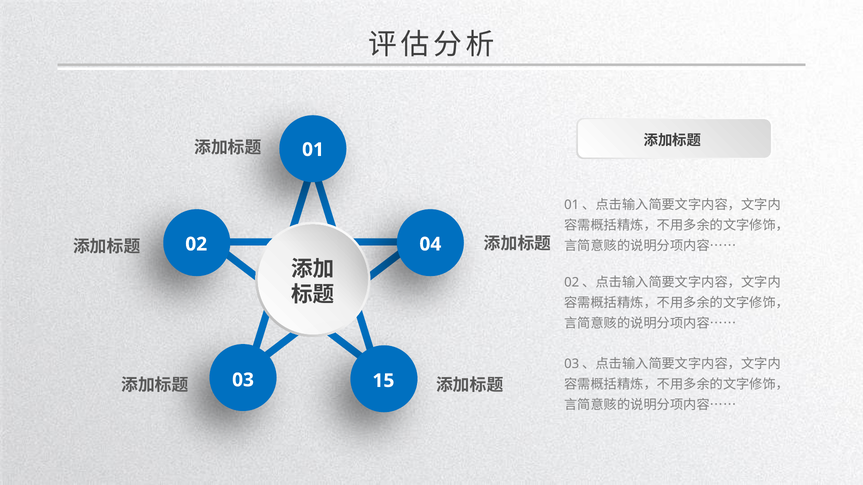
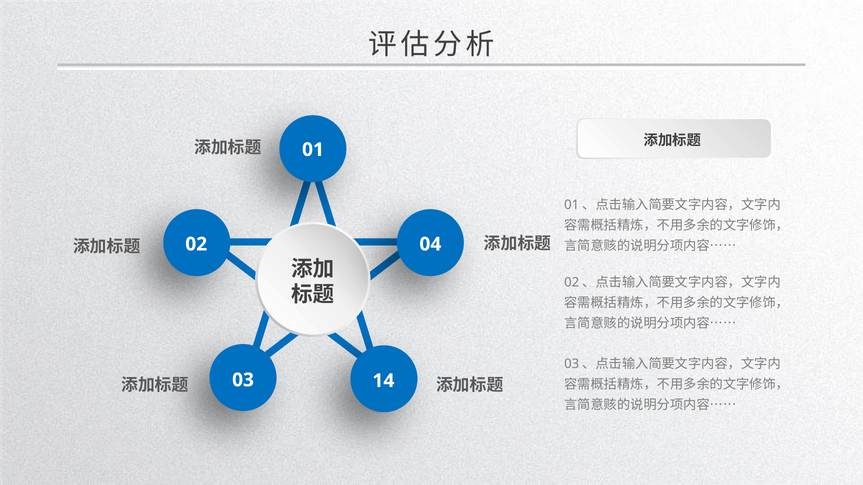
15: 15 -> 14 (383, 381)
